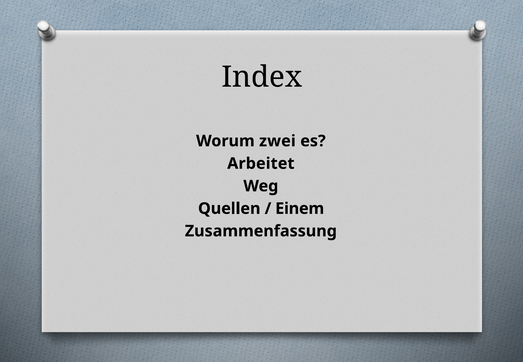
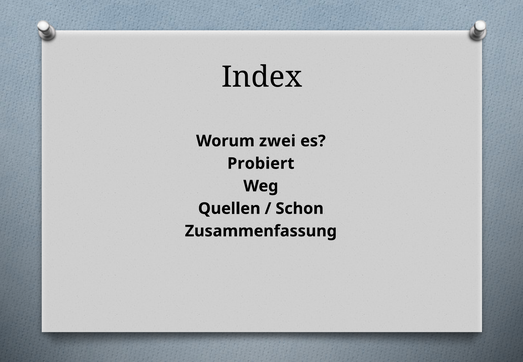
Arbeitet: Arbeitet -> Probiert (261, 164)
Einem: Einem -> Schon (300, 209)
